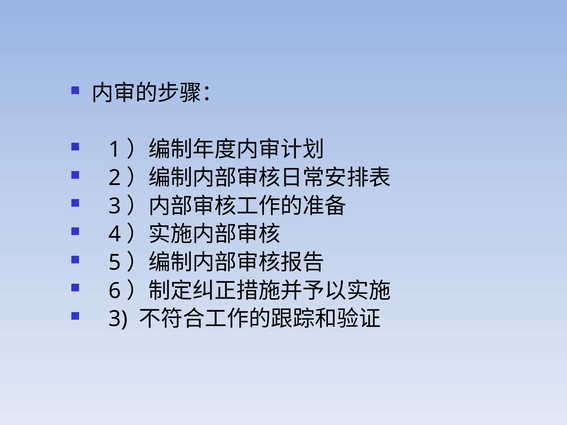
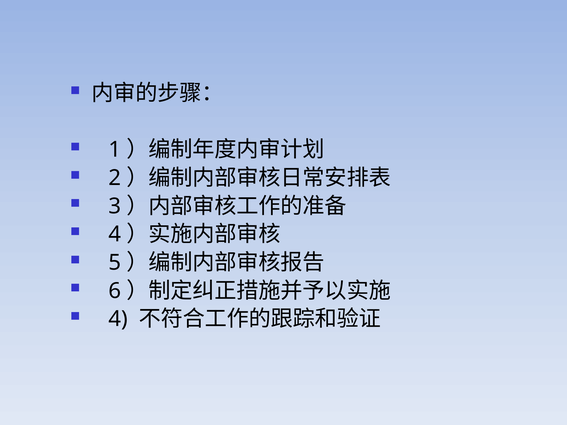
3: 3 -> 4 (118, 319)
